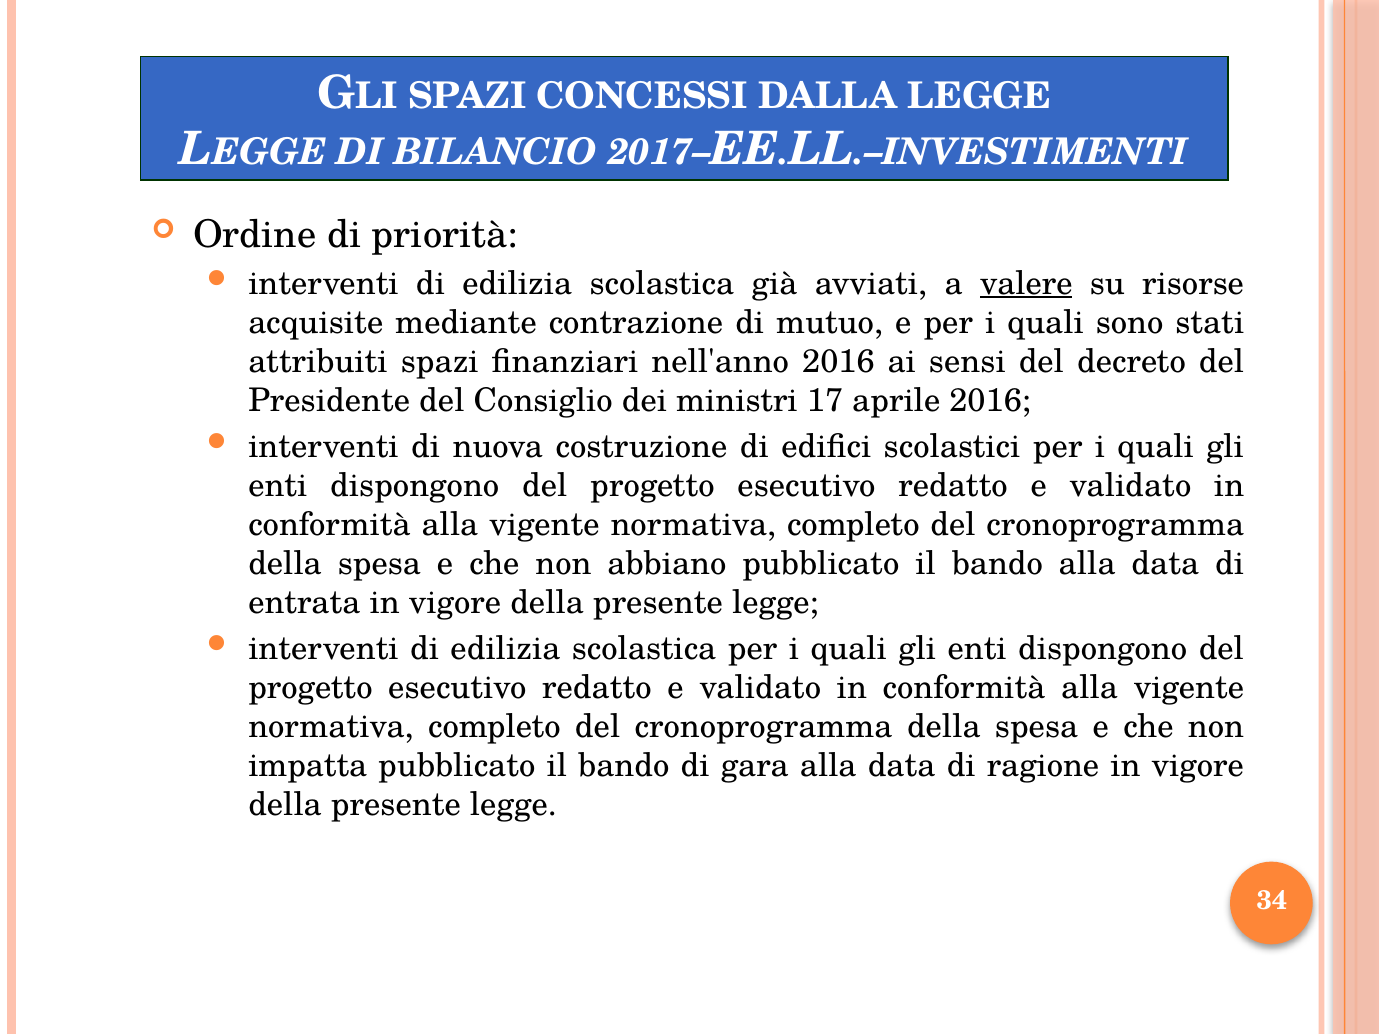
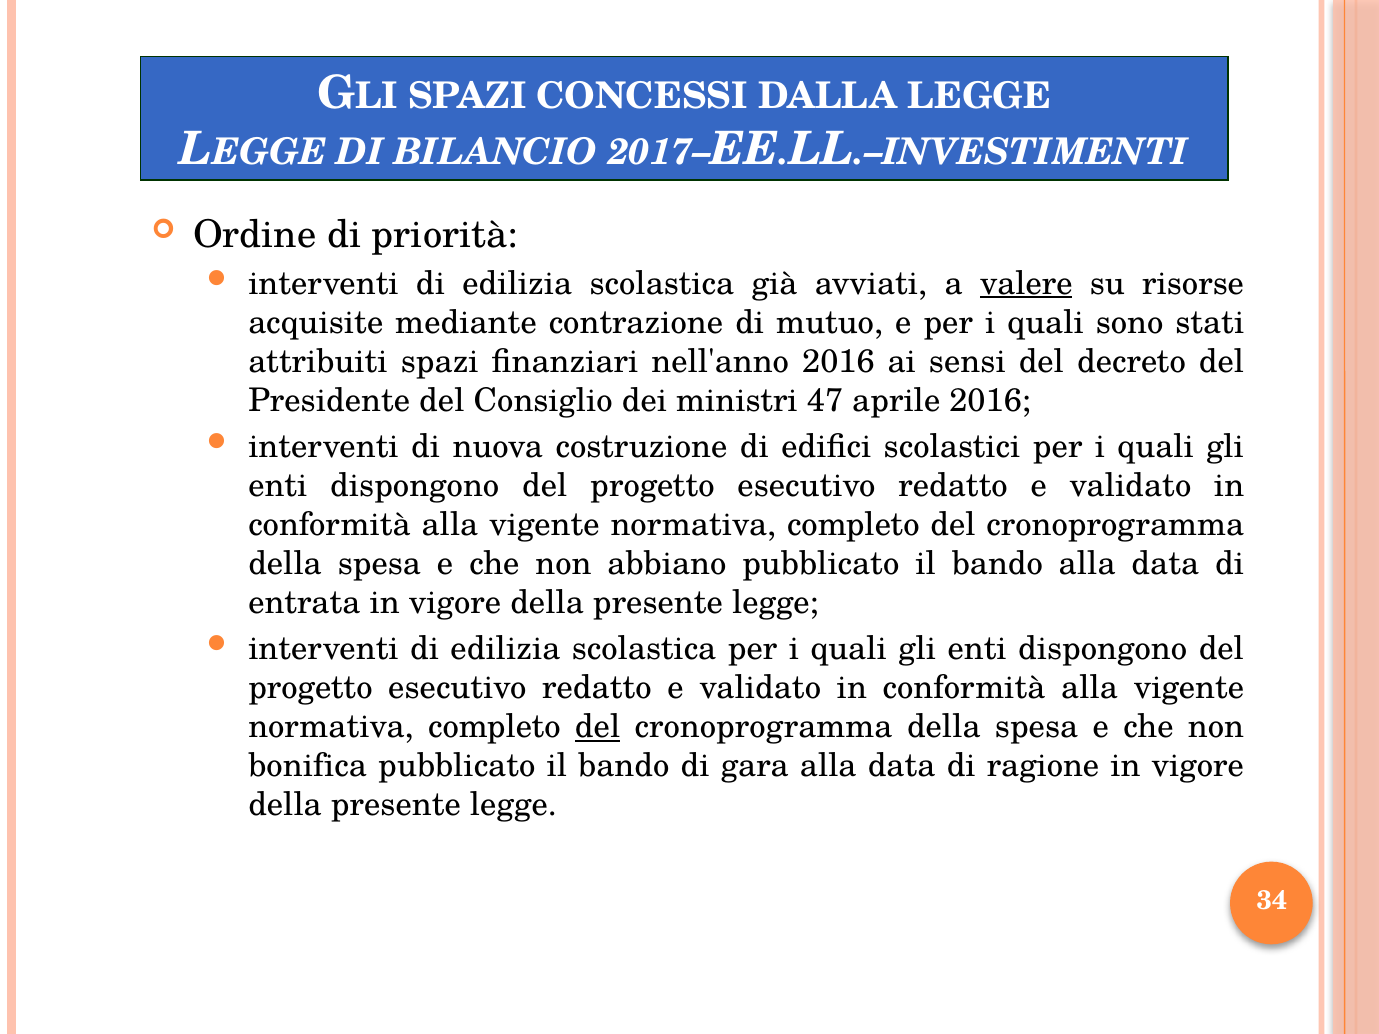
17: 17 -> 47 (825, 401)
del underline: none -> present (598, 727)
impatta: impatta -> bonifica (308, 766)
